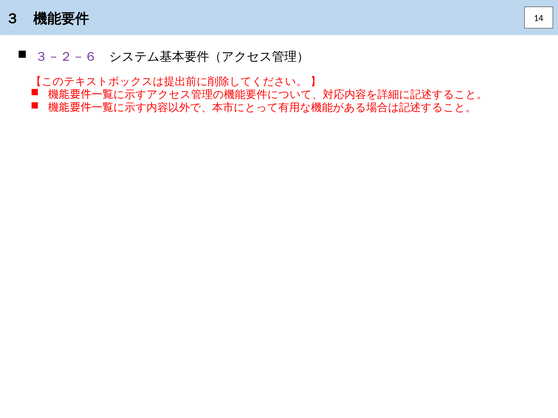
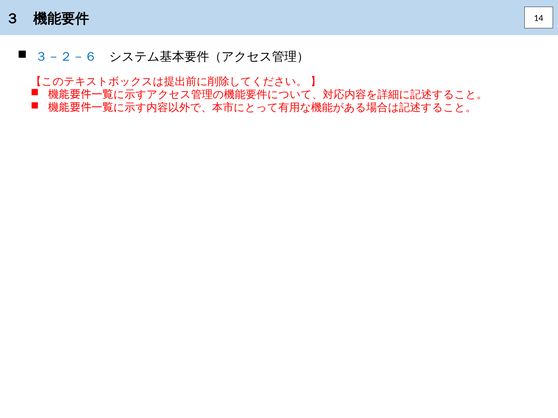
３－２－６ colour: purple -> blue (66, 57)
